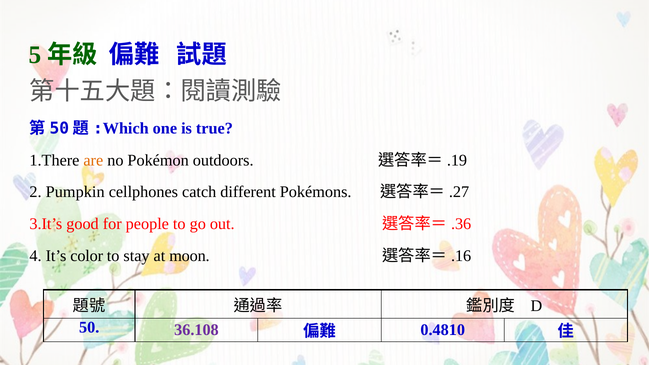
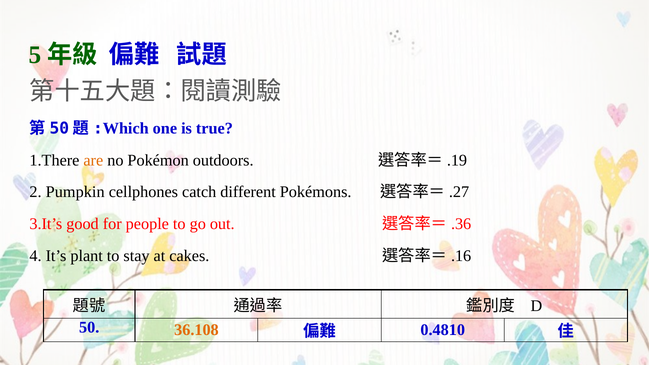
color: color -> plant (87, 256)
moon: moon -> cakes (189, 256)
36.108 colour: purple -> orange (196, 330)
